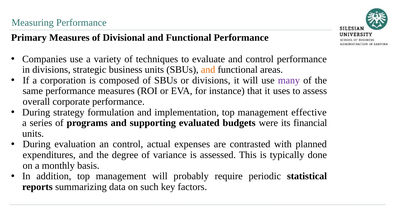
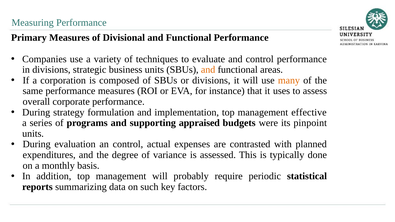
many colour: purple -> orange (289, 80)
evaluated: evaluated -> appraised (199, 123)
financial: financial -> pinpoint (310, 123)
